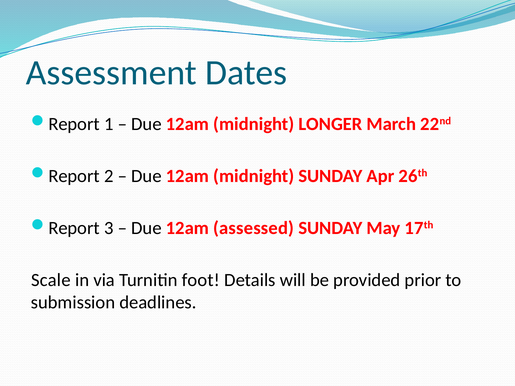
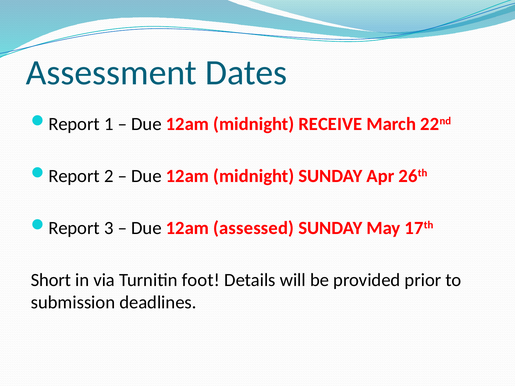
LONGER: LONGER -> RECEIVE (330, 124)
Scale: Scale -> Short (51, 280)
